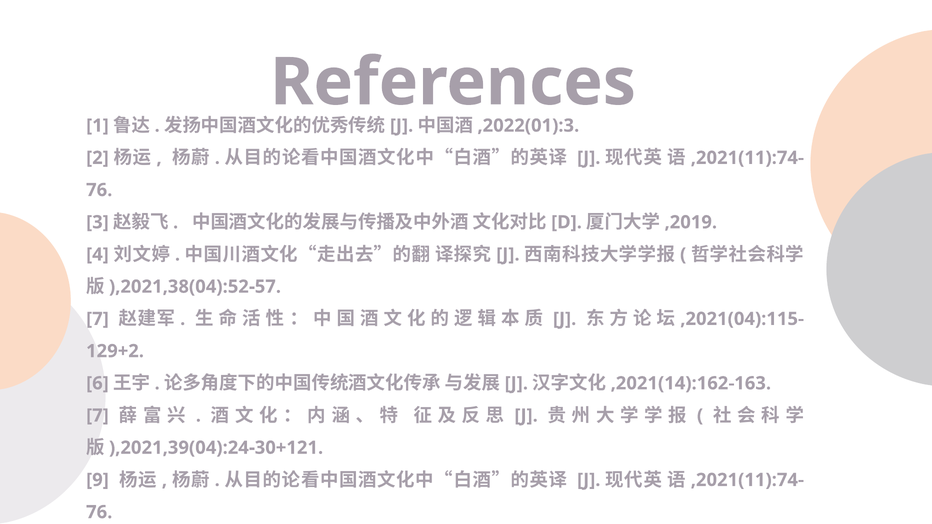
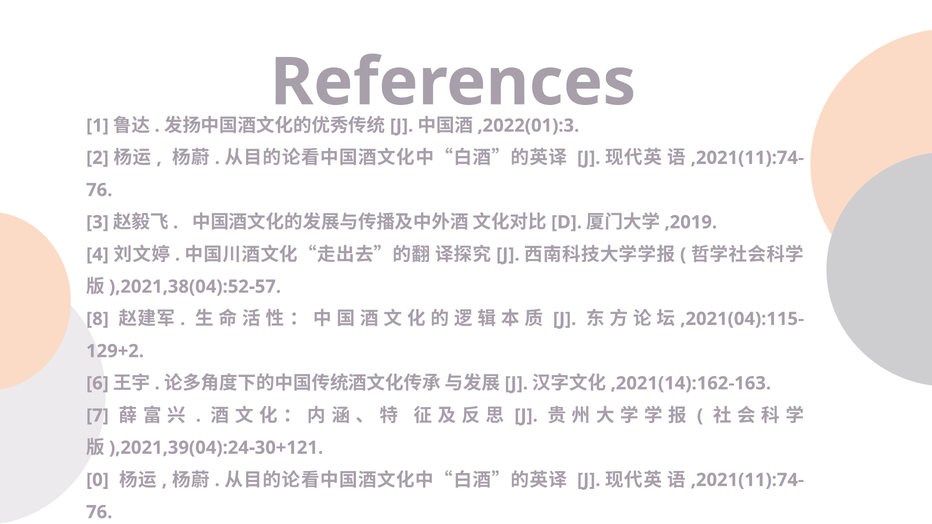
7: 7 -> 8 (97, 319)
9: 9 -> 0 (97, 480)
